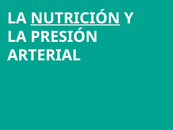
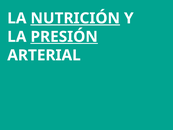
PRESIÓN underline: none -> present (64, 37)
